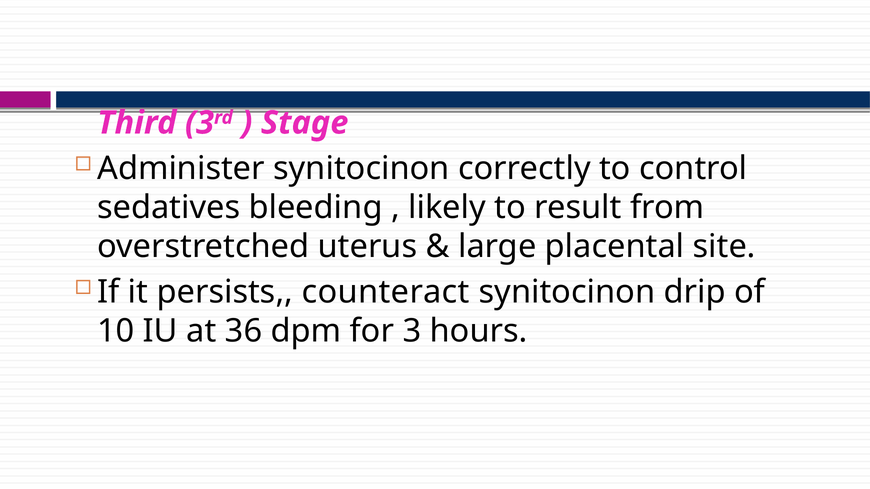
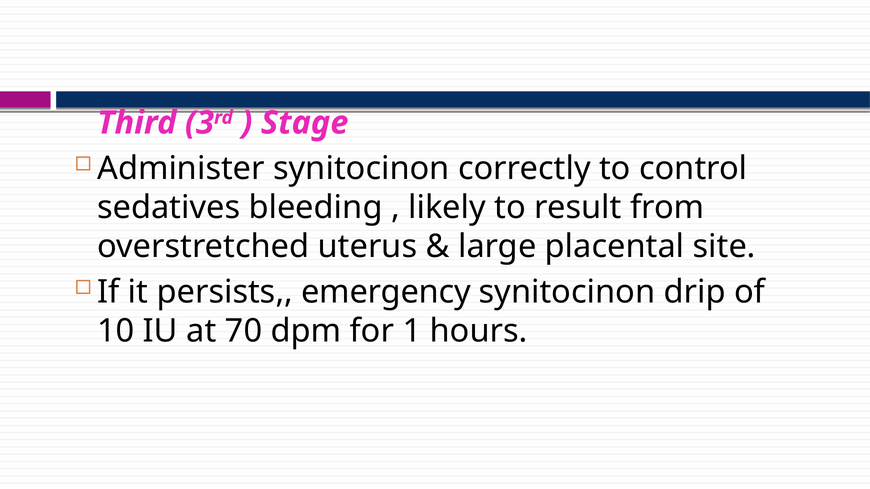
counteract: counteract -> emergency (386, 292)
36: 36 -> 70 (244, 331)
for 3: 3 -> 1 (412, 331)
